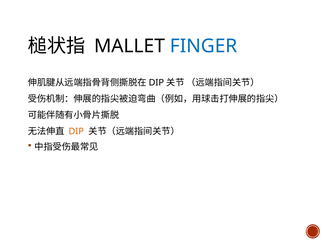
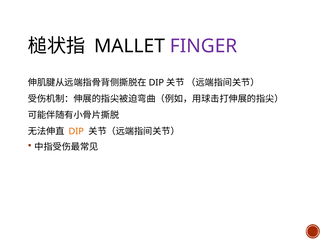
FINGER colour: blue -> purple (204, 46)
